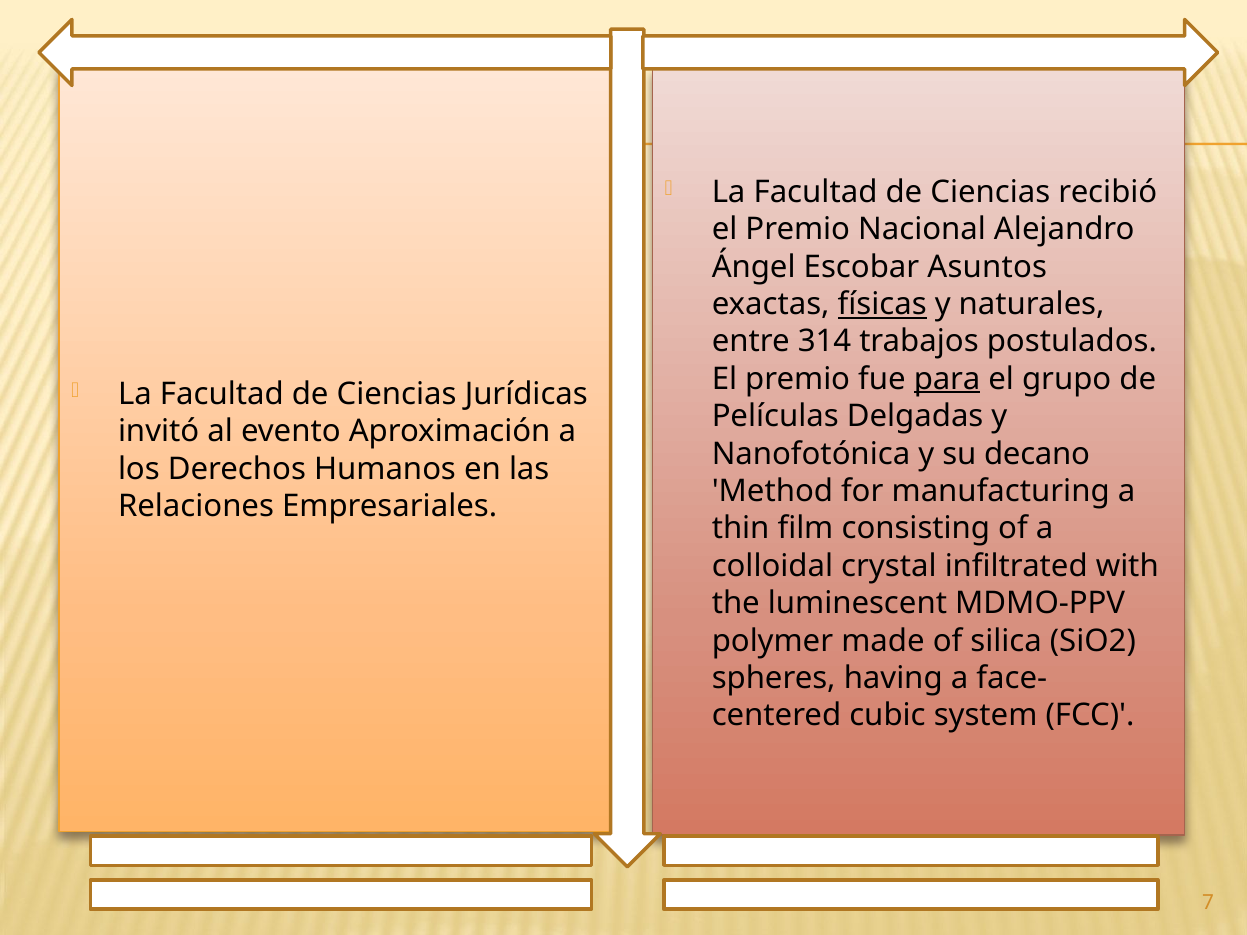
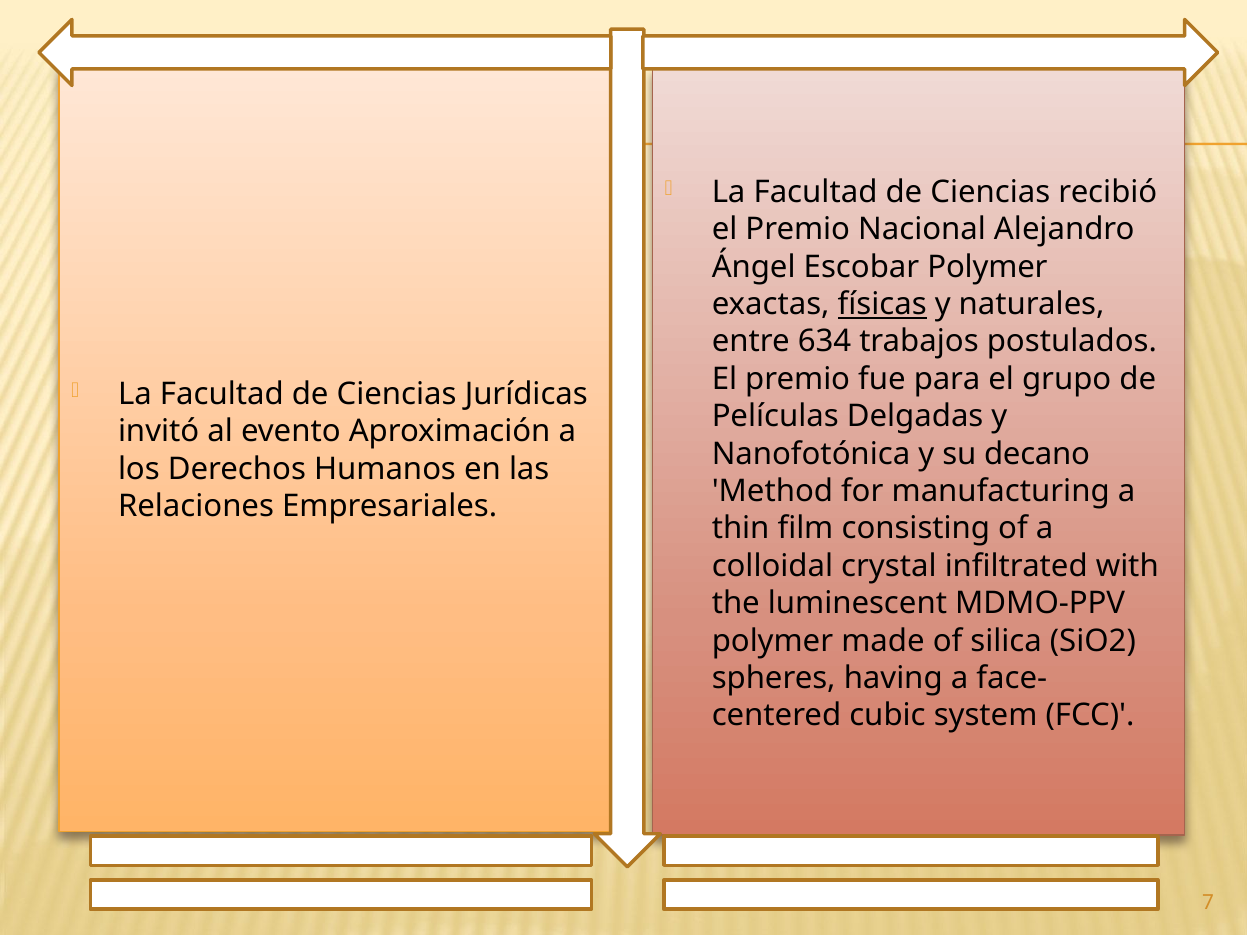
Escobar Asuntos: Asuntos -> Polymer (987, 267)
314: 314 -> 634 (825, 342)
para underline: present -> none (947, 379)
